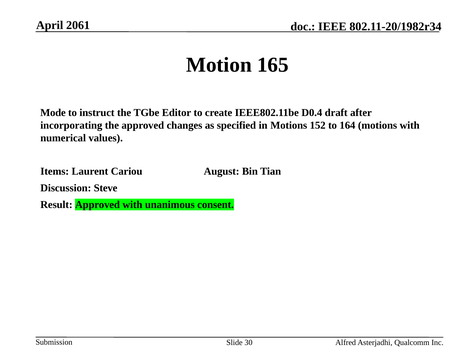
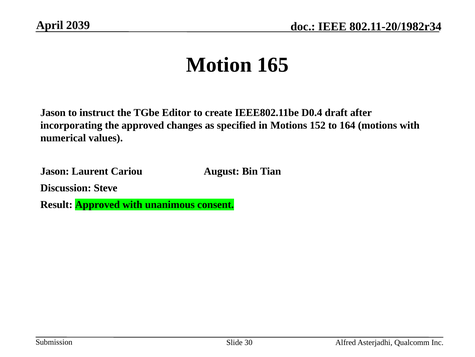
2061: 2061 -> 2039 (78, 25)
Mode: Mode -> Jason (53, 112)
Items: Items -> Jason (55, 171)
